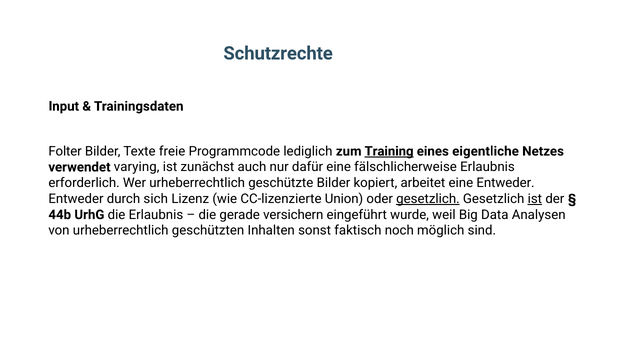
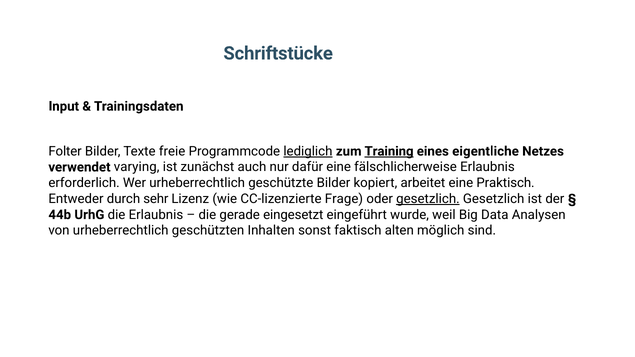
Schutzrechte: Schutzrechte -> Schriftstücke (278, 53)
lediglich underline: none -> present (308, 151)
eine Entweder: Entweder -> Praktisch (506, 183)
sich: sich -> sehr (156, 199)
Union: Union -> Frage (344, 199)
ist underline: present -> none (535, 199)
versichern: versichern -> eingesetzt (293, 215)
noch: noch -> alten (399, 231)
